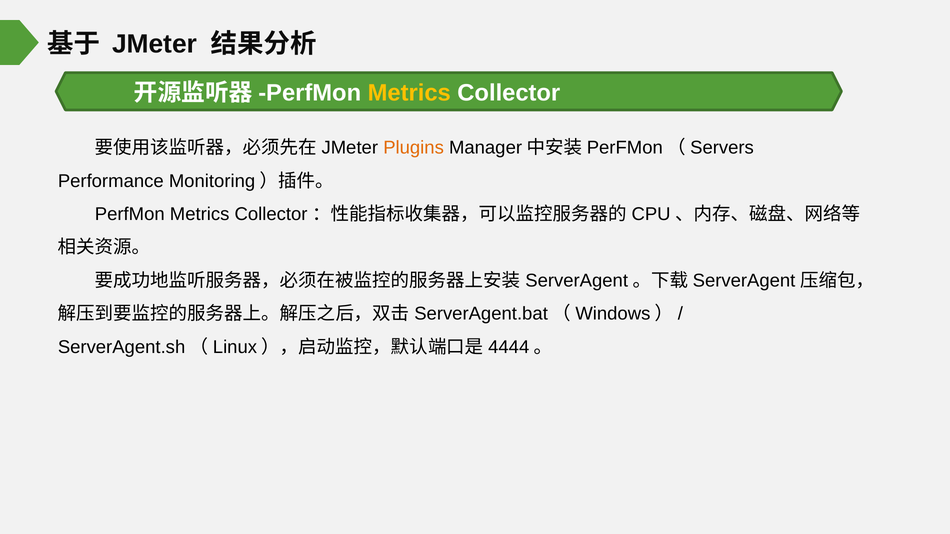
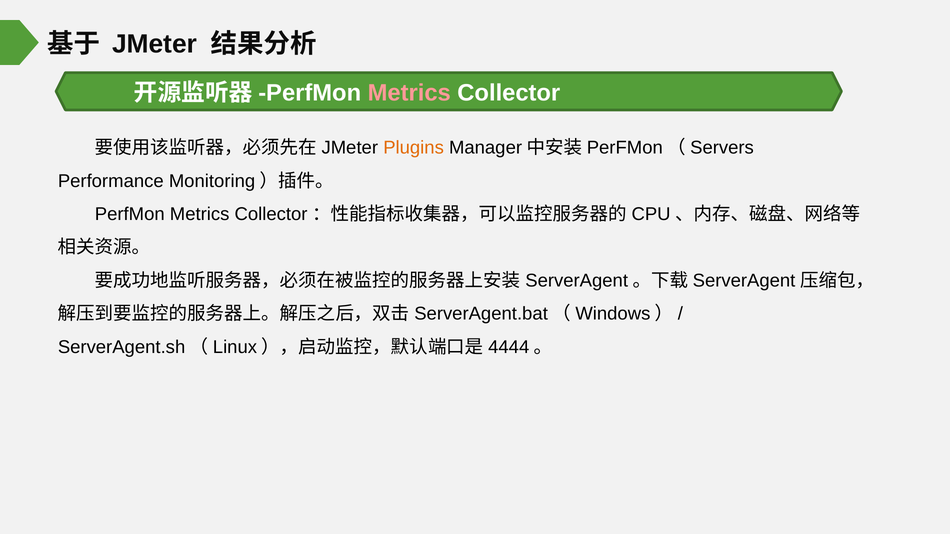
Metrics colour: yellow -> pink (409, 93)
